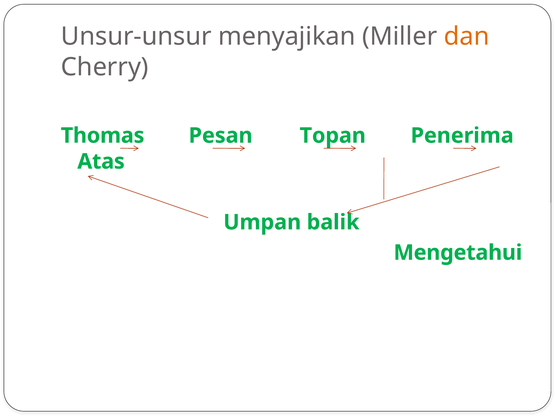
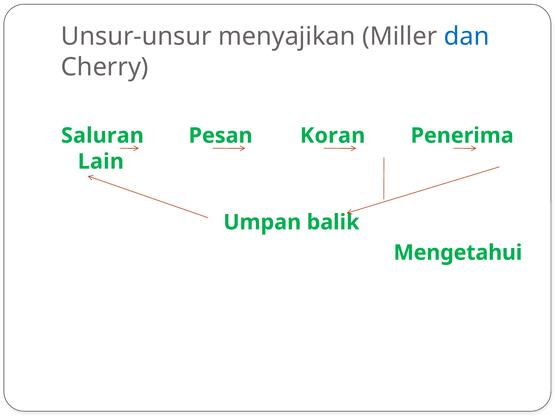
dan colour: orange -> blue (467, 36)
Thomas: Thomas -> Saluran (102, 135)
Topan: Topan -> Koran (333, 135)
Atas: Atas -> Lain (101, 161)
